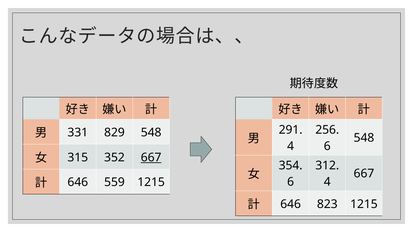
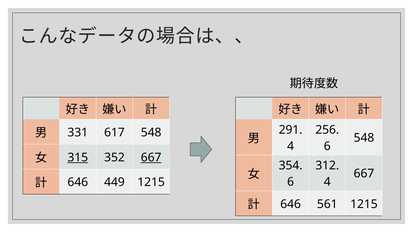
829: 829 -> 617 (114, 133)
315 underline: none -> present (78, 158)
559: 559 -> 449 (114, 183)
823: 823 -> 561 (327, 204)
